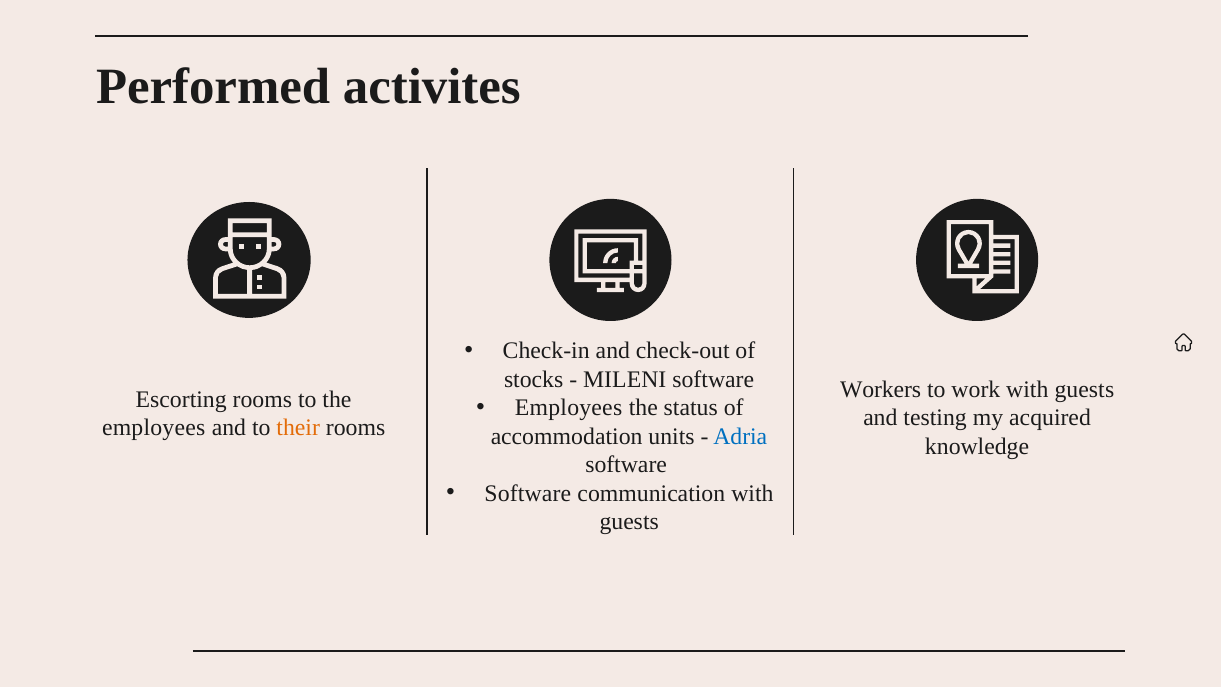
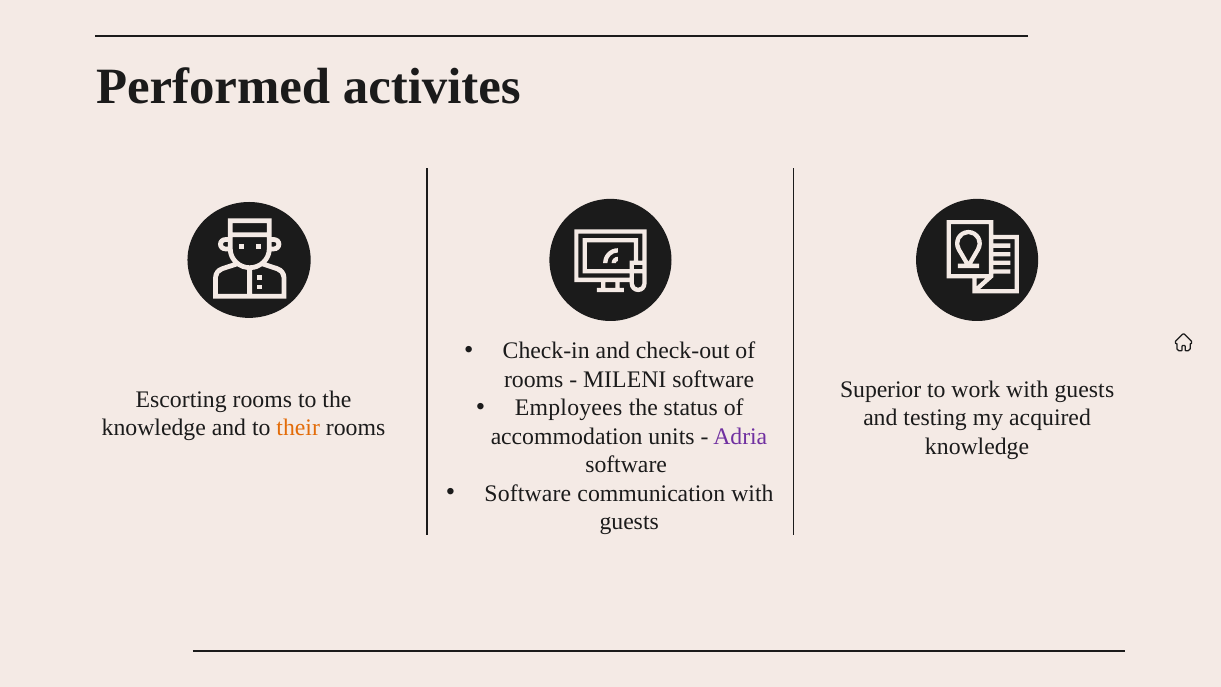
stocks: stocks -> rooms (534, 379)
Workers: Workers -> Superior (881, 389)
employees: employees -> knowledge (154, 428)
Adria colour: blue -> purple (740, 436)
